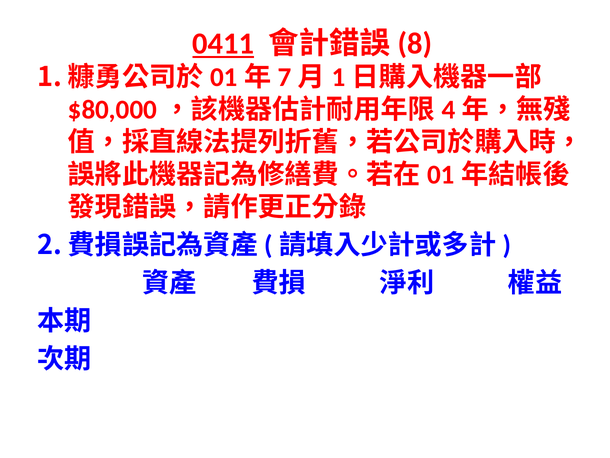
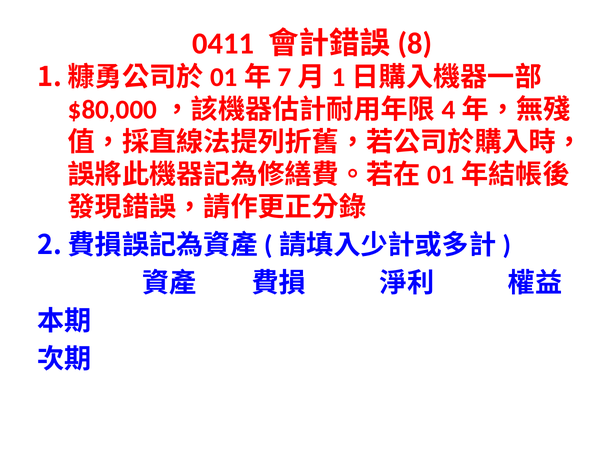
0411 underline: present -> none (223, 44)
